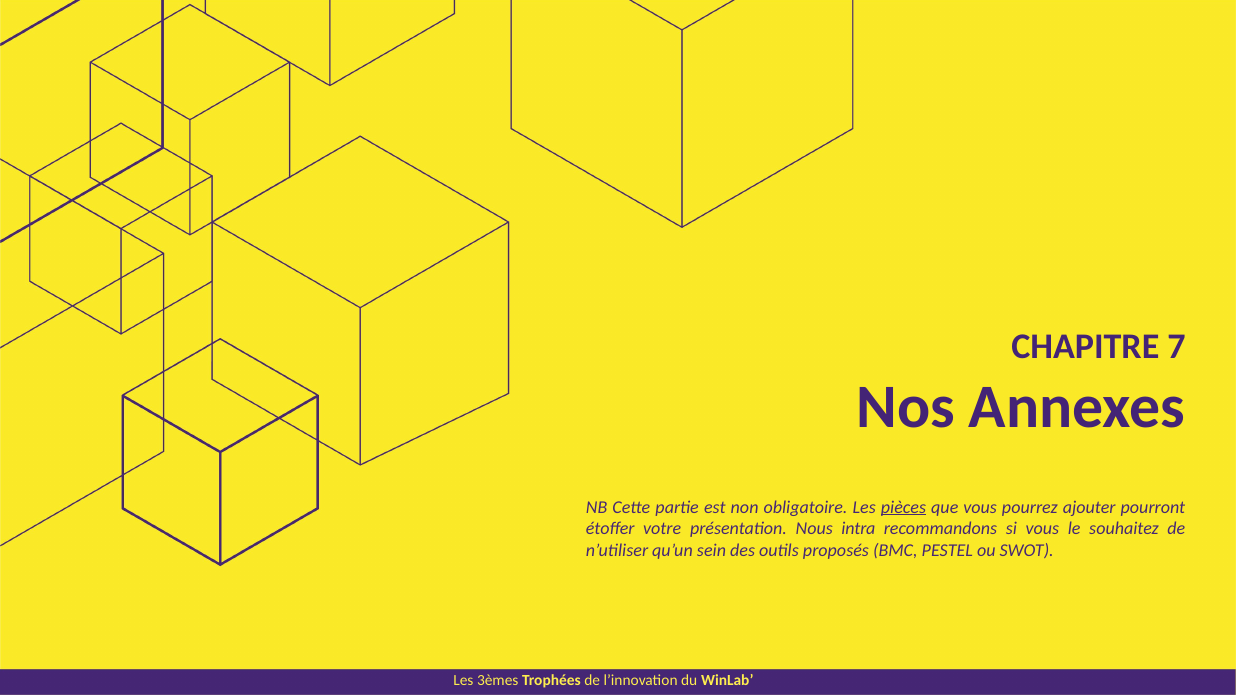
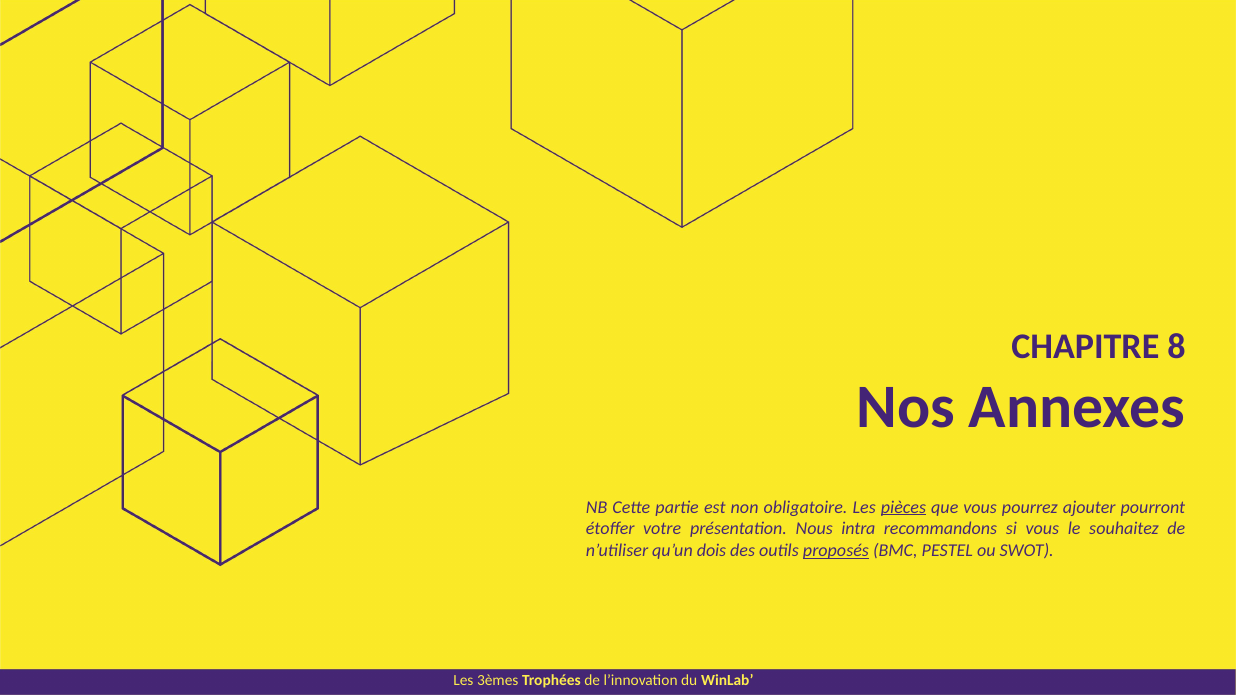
7: 7 -> 8 (1177, 347)
sein: sein -> dois (712, 551)
proposés underline: none -> present (836, 551)
